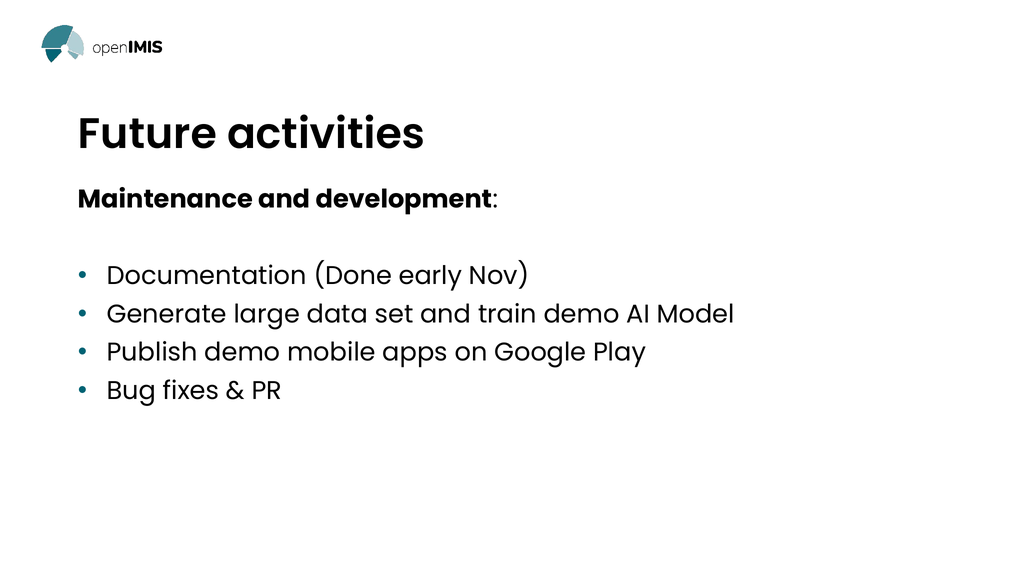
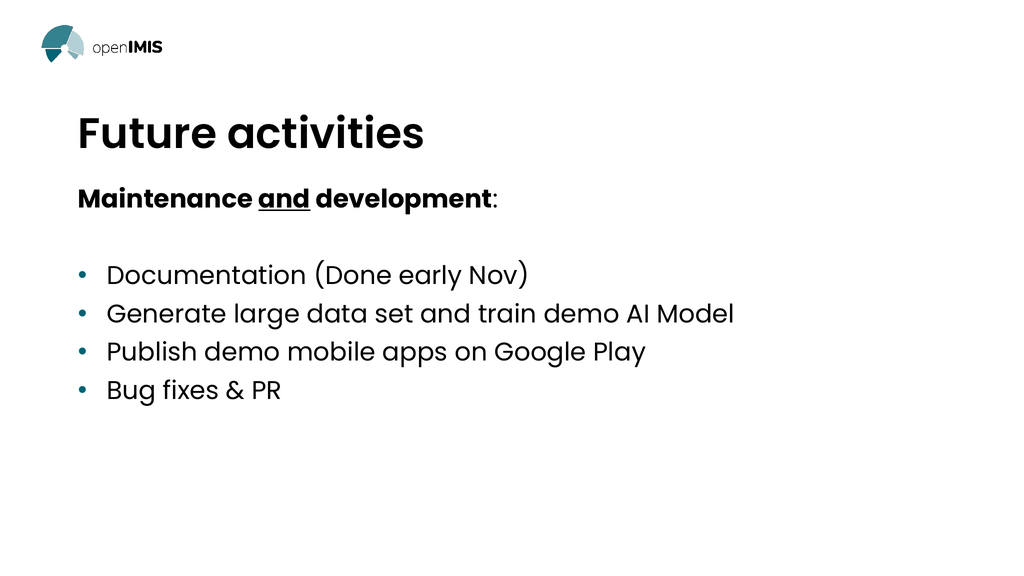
and underline: none -> present (284, 199)
